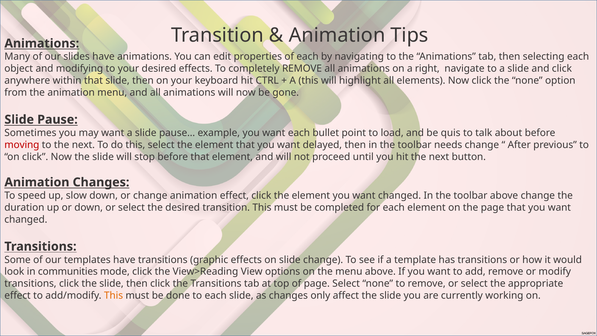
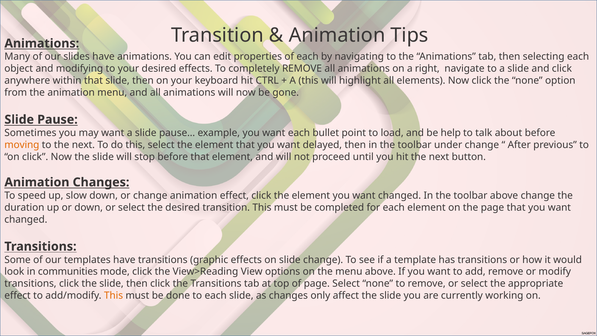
quis: quis -> help (451, 133)
moving colour: red -> orange (22, 145)
needs: needs -> under (448, 145)
